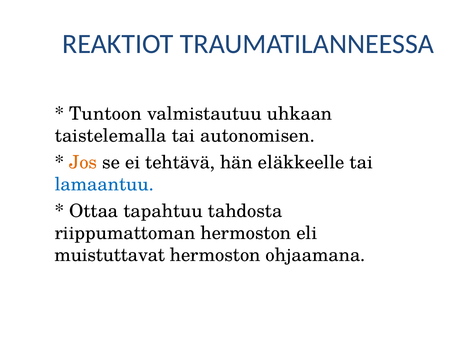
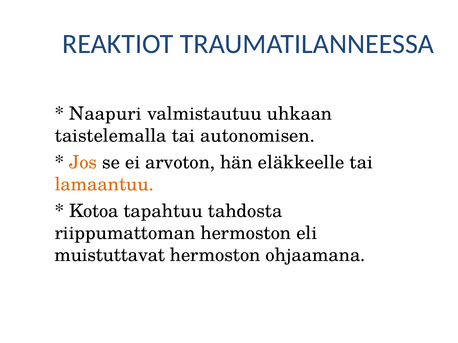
Tuntoon: Tuntoon -> Naapuri (105, 114)
tehtävä: tehtävä -> arvoton (180, 163)
lamaantuu colour: blue -> orange (104, 185)
Ottaa: Ottaa -> Kotoa (94, 211)
